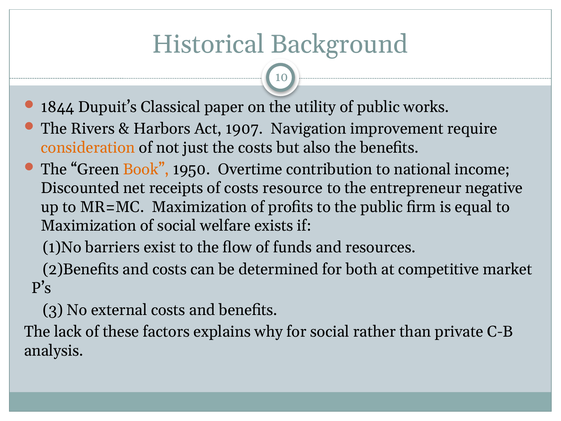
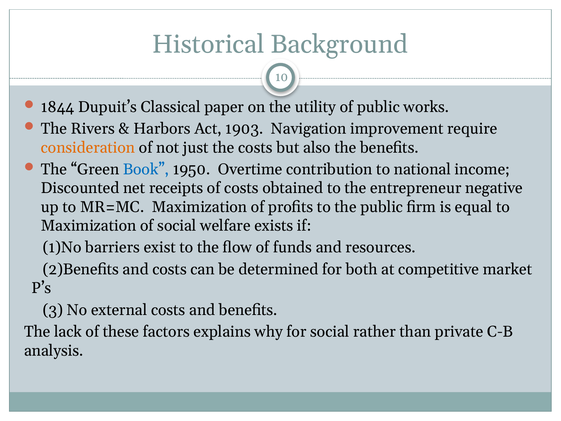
1907: 1907 -> 1903 (244, 129)
Book colour: orange -> blue (146, 169)
resource: resource -> obtained (293, 188)
